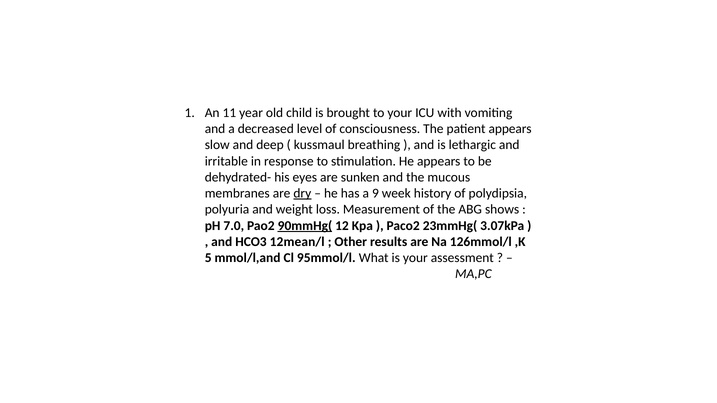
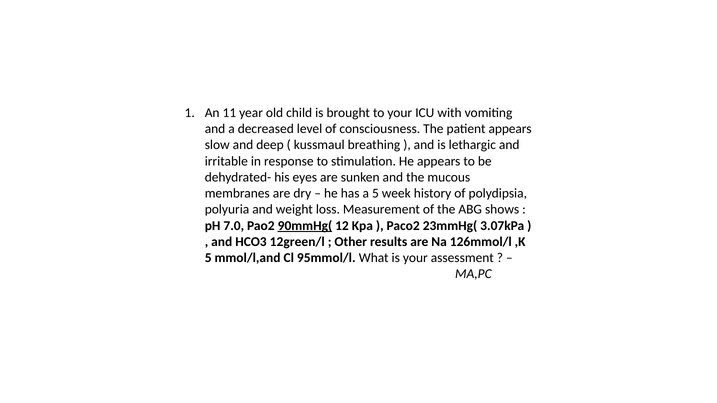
dry underline: present -> none (302, 193)
a 9: 9 -> 5 (375, 193)
12mean/l: 12mean/l -> 12green/l (297, 242)
